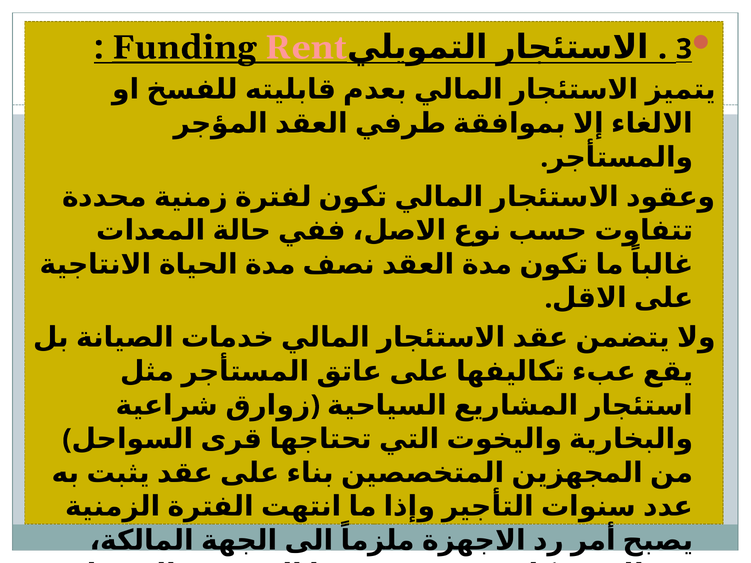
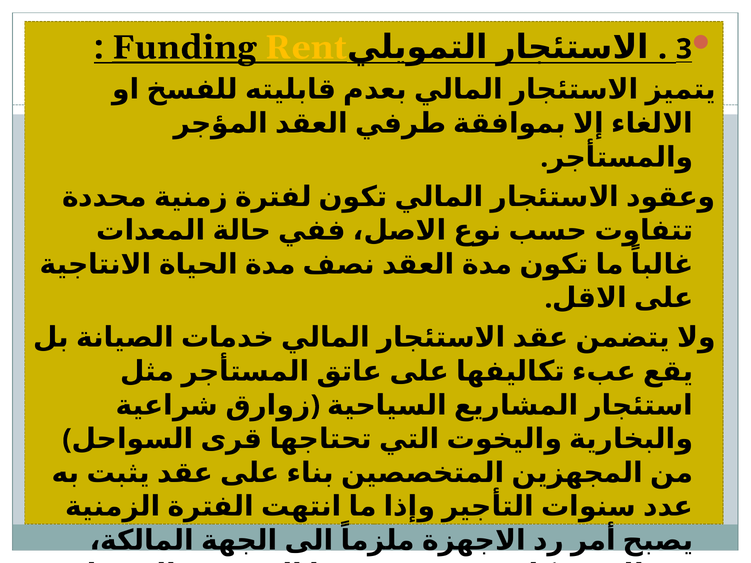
Rent colour: pink -> yellow (306, 47)
